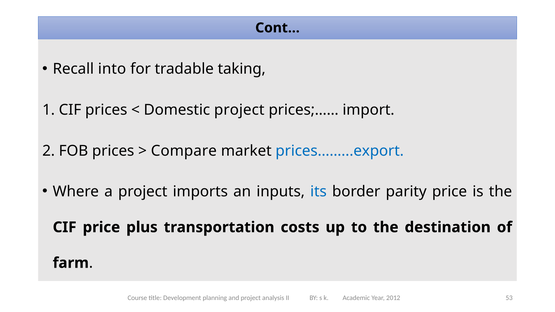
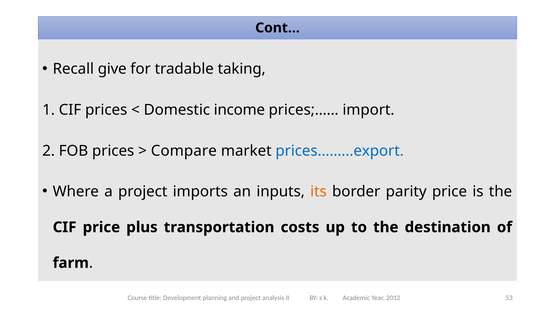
into: into -> give (112, 69)
Domestic project: project -> income (239, 110)
its colour: blue -> orange (318, 192)
